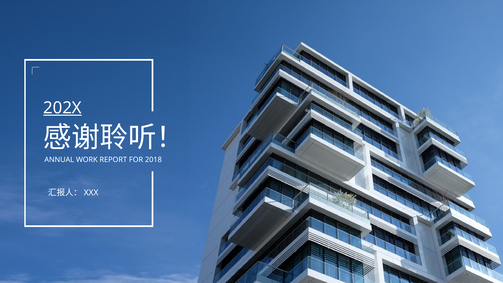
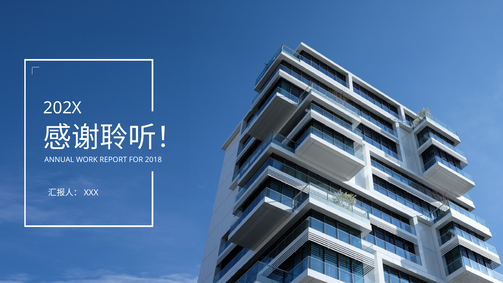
202X underline: present -> none (63, 108)
